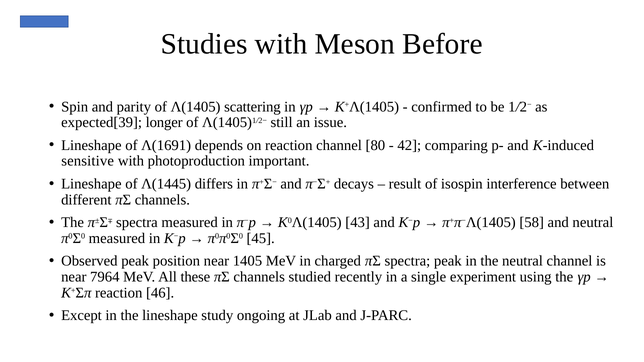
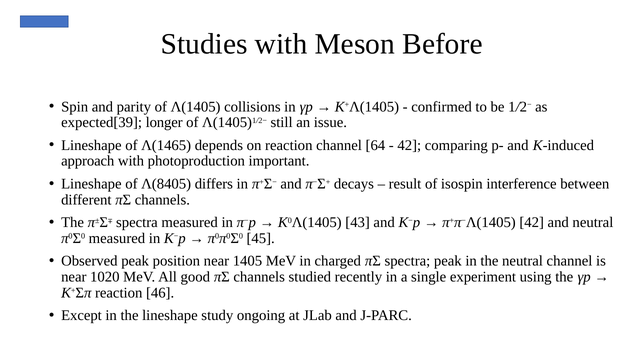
scattering: scattering -> collisions (252, 107)
Λ(1691: Λ(1691 -> Λ(1465 (166, 145)
80: 80 -> 64 (375, 145)
sensitive: sensitive -> approach (88, 161)
Λ(1445: Λ(1445 -> Λ(8405 (166, 184)
π+π−Λ(1405 58: 58 -> 42 (532, 222)
7964: 7964 -> 1020 (105, 277)
these: these -> good (195, 277)
